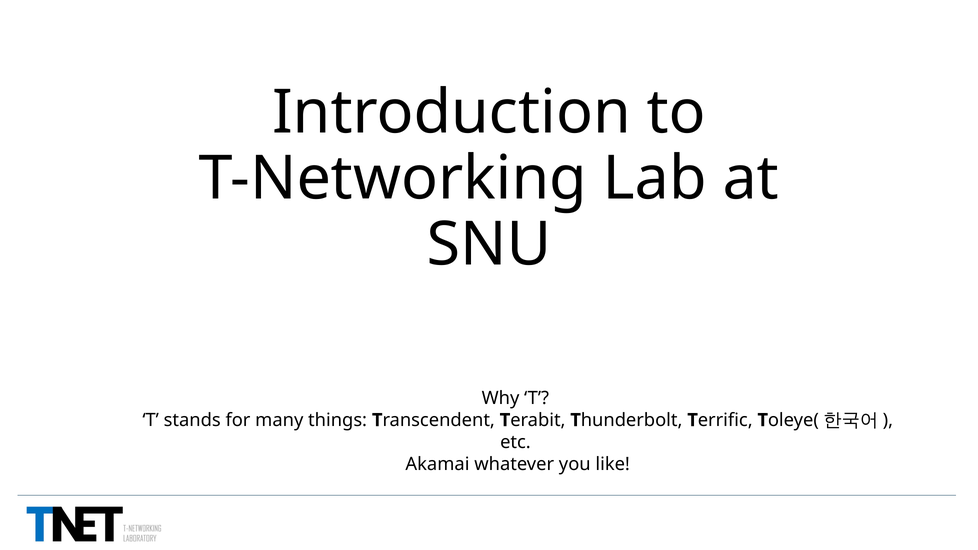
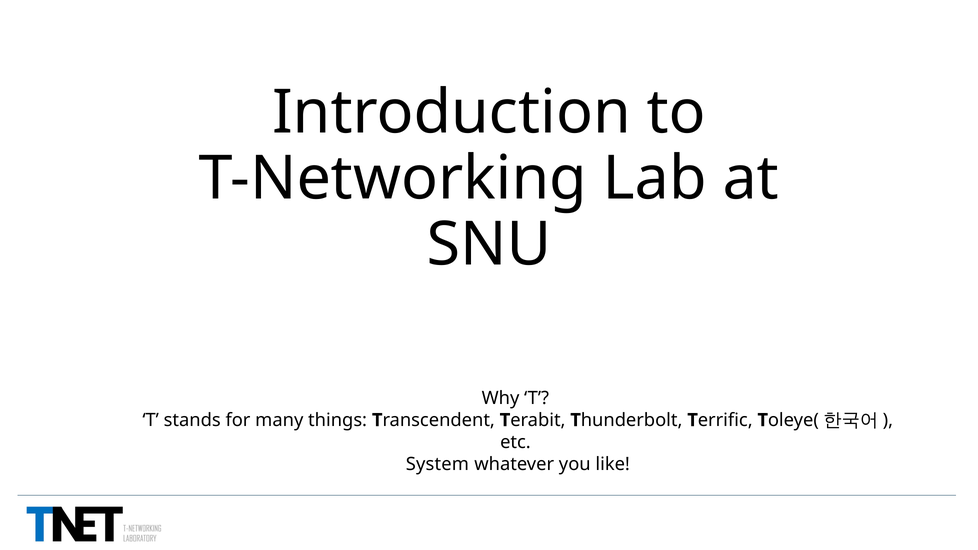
Akamai: Akamai -> System (437, 464)
